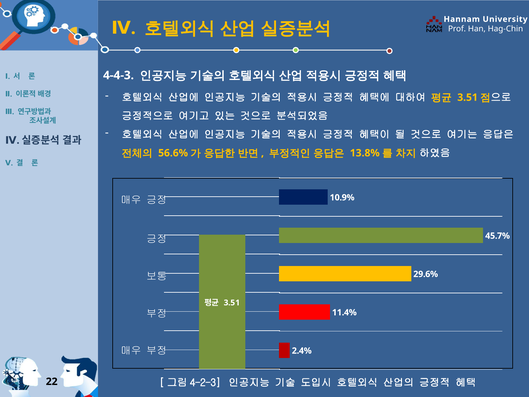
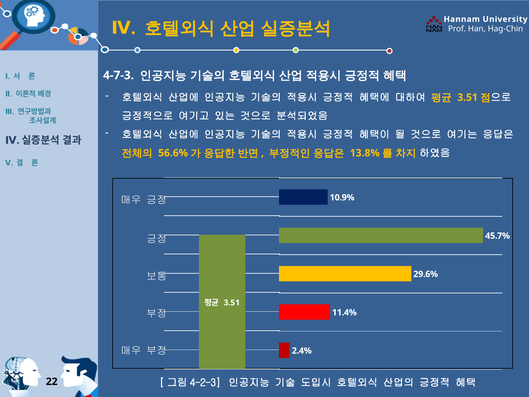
4-4-3: 4-4-3 -> 4-7-3 (119, 75)
